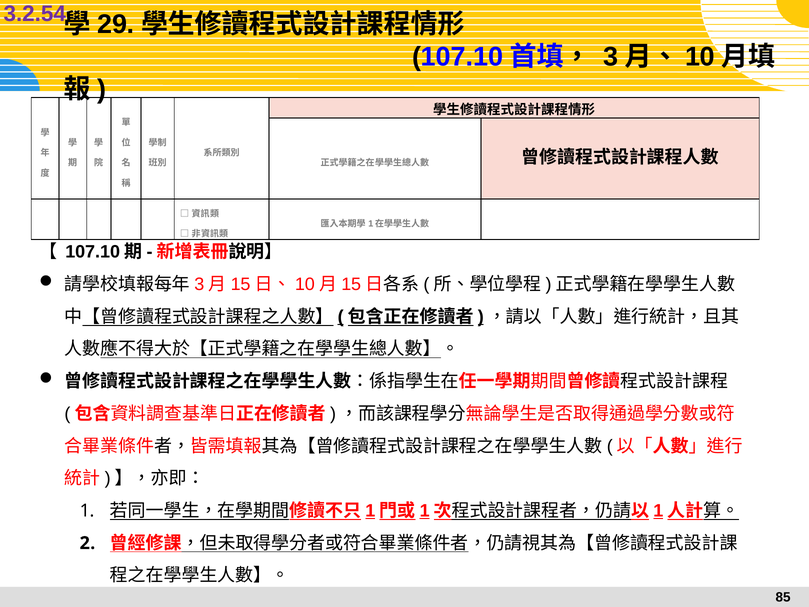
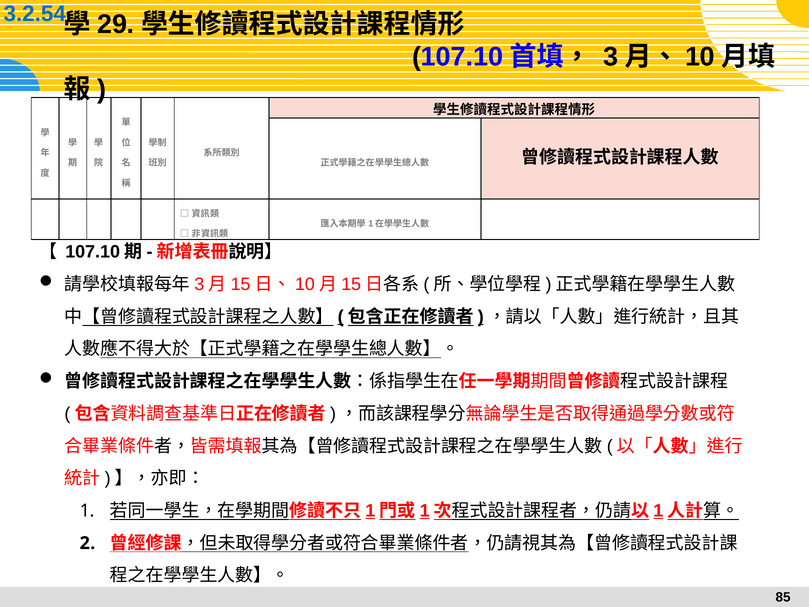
3.2.54 colour: purple -> blue (35, 14)
